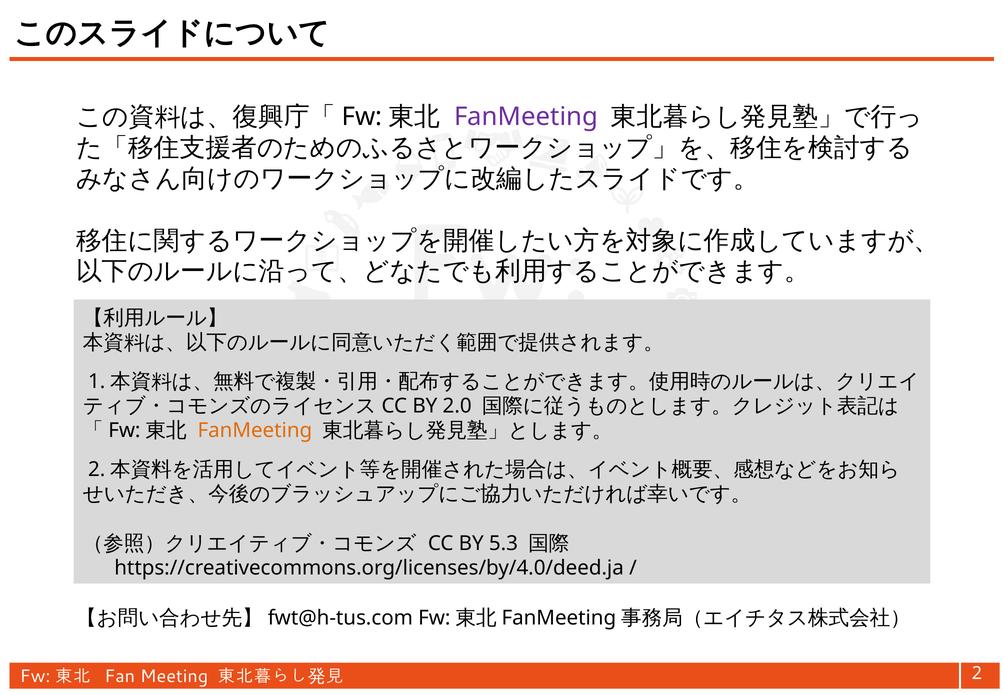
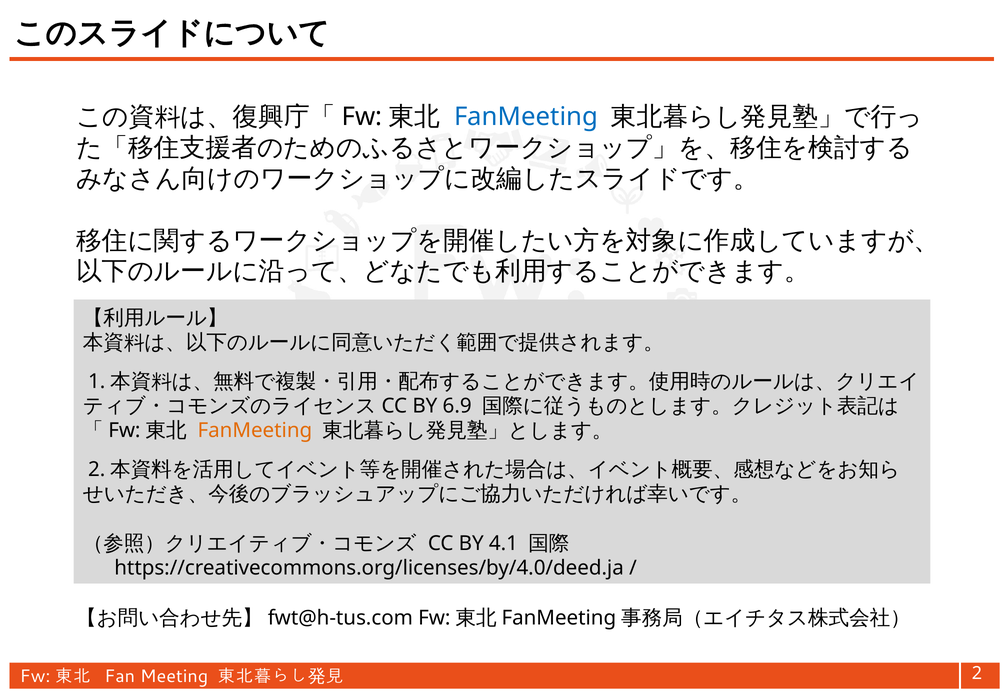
FanMeeting colour: purple -> blue (526, 117)
2.0: 2.0 -> 6.9 (457, 406)
5.3: 5.3 -> 4.1 (503, 543)
